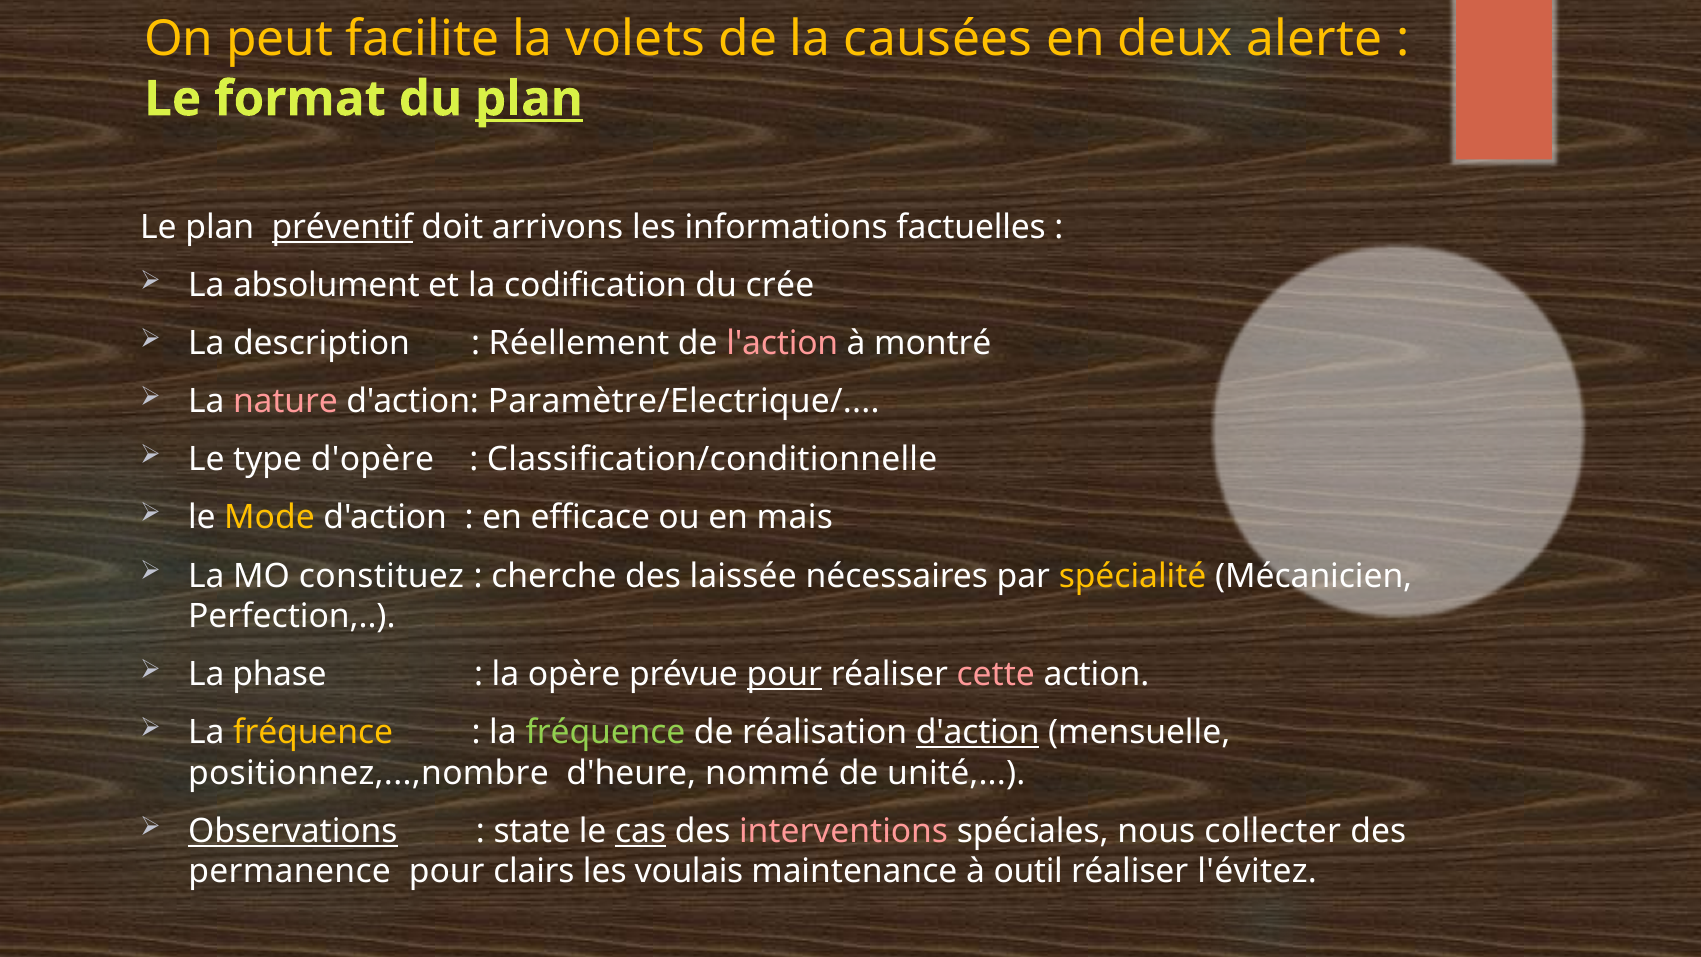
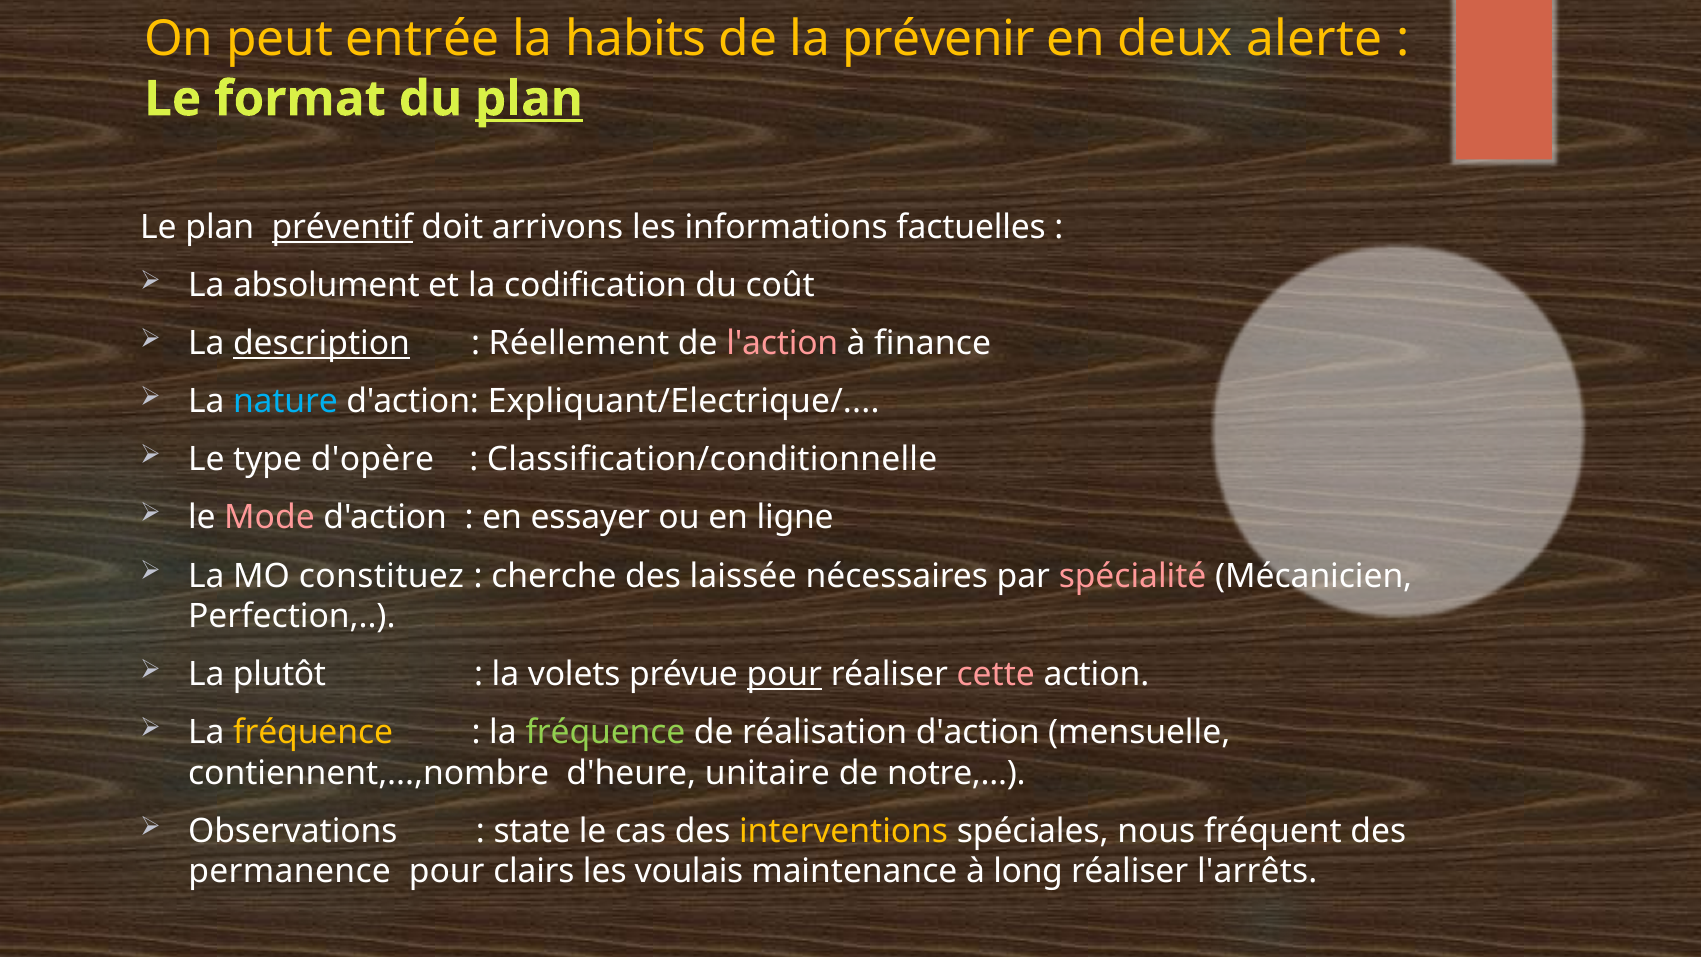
facilite: facilite -> entrée (422, 40)
volets: volets -> habits (636, 40)
causées: causées -> prévenir (939, 40)
crée: crée -> coût (780, 285)
description underline: none -> present (321, 343)
montré: montré -> finance (933, 343)
nature colour: pink -> light blue (285, 402)
Paramètre/Electrique/: Paramètre/Electrique/ -> Expliquant/Electrique/ (684, 402)
Mode colour: yellow -> pink (270, 518)
efficace: efficace -> essayer (590, 518)
mais: mais -> ligne (795, 518)
spécialité colour: yellow -> pink (1133, 576)
phase: phase -> plutôt (279, 674)
opère: opère -> volets (574, 674)
d'action underline: present -> none (978, 732)
positionnez,...,nombre: positionnez,...,nombre -> contiennent,...,nombre (369, 773)
nommé: nommé -> unitaire (767, 773)
unité: unité -> notre (956, 773)
Observations underline: present -> none (293, 831)
cas underline: present -> none (641, 831)
interventions colour: pink -> yellow (844, 831)
collecter: collecter -> fréquent (1273, 831)
outil: outil -> long (1028, 871)
l'évitez: l'évitez -> l'arrêts (1257, 871)
